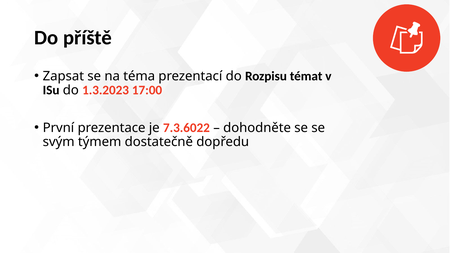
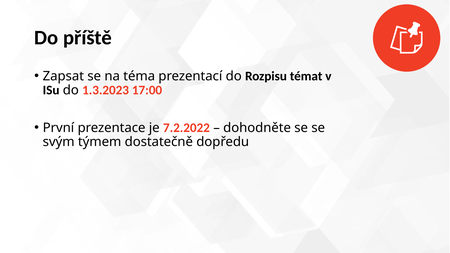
7.3.6022: 7.3.6022 -> 7.2.2022 (186, 128)
